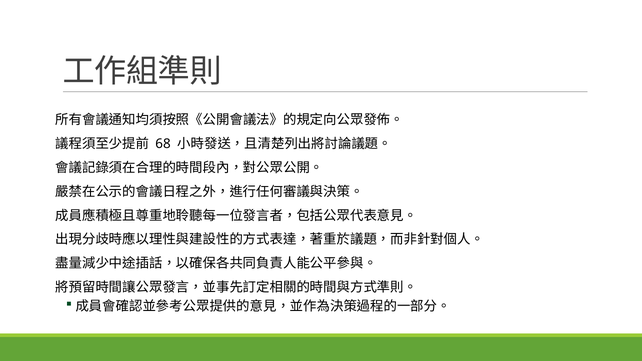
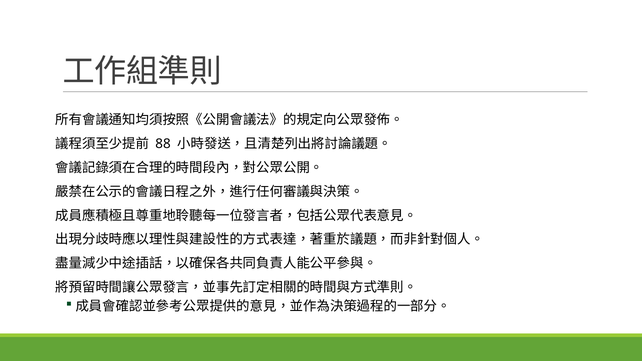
68: 68 -> 88 (163, 144)
